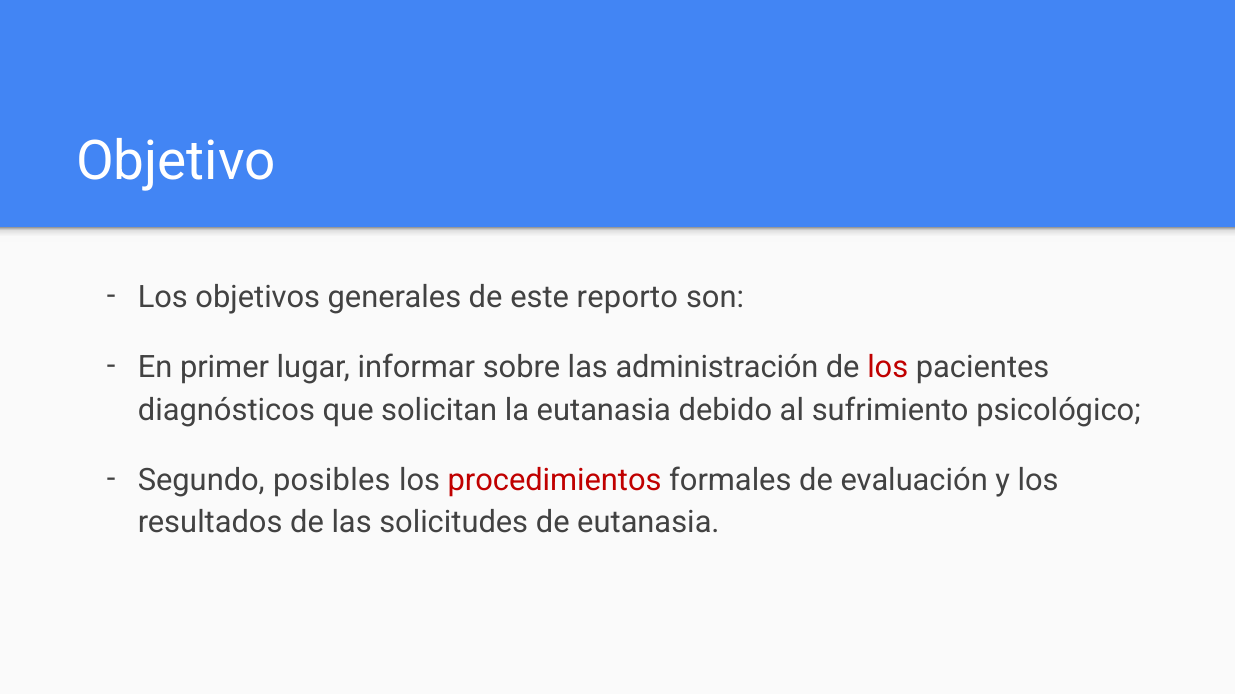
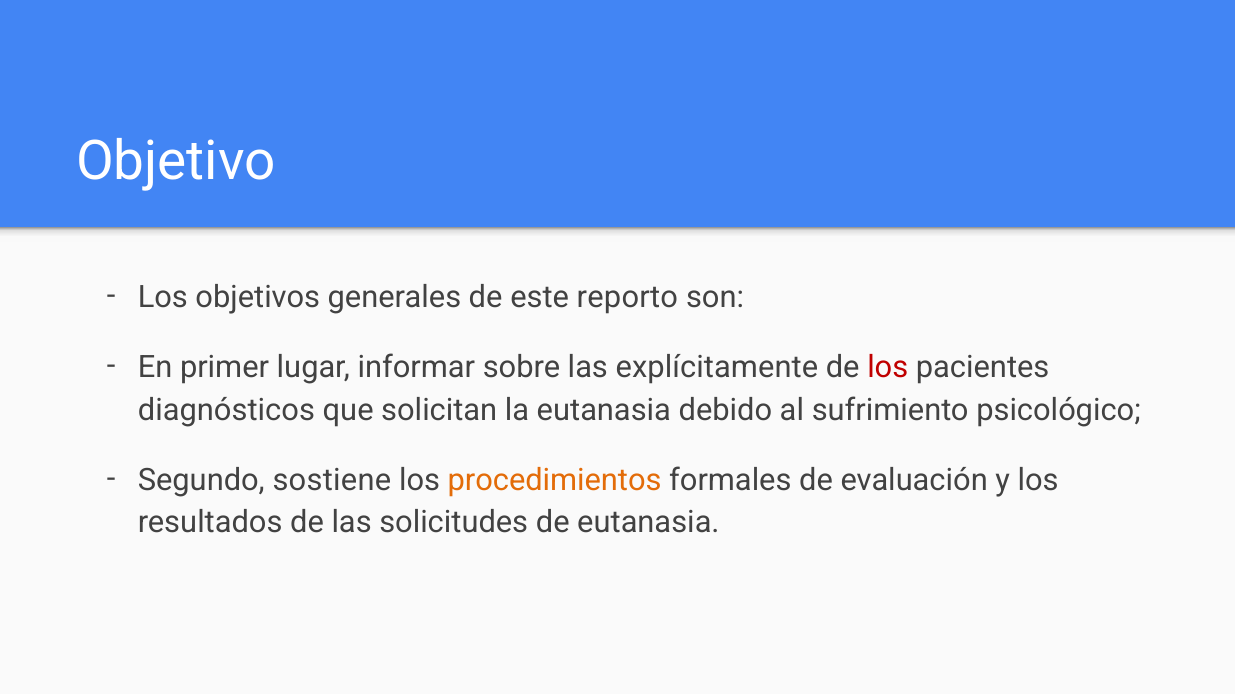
administración: administración -> explícitamente (717, 368)
posibles: posibles -> sostiene (332, 480)
procedimientos colour: red -> orange (555, 480)
